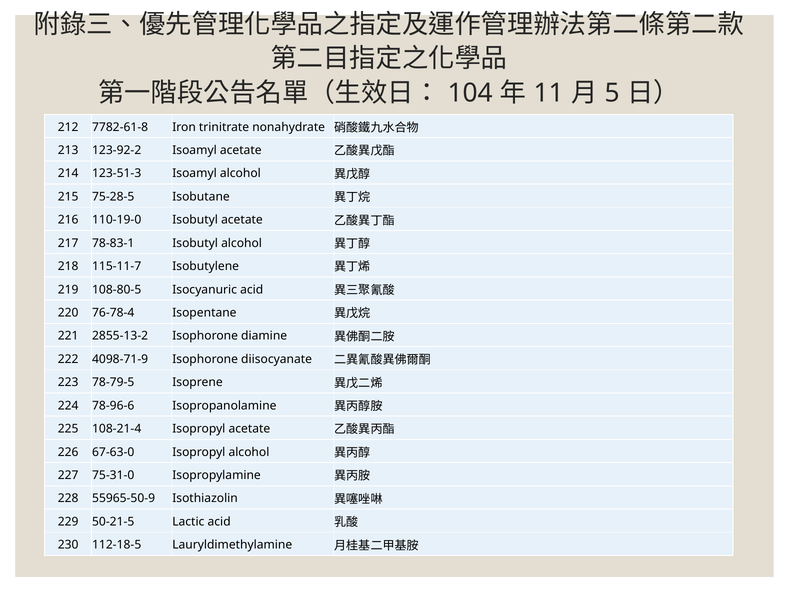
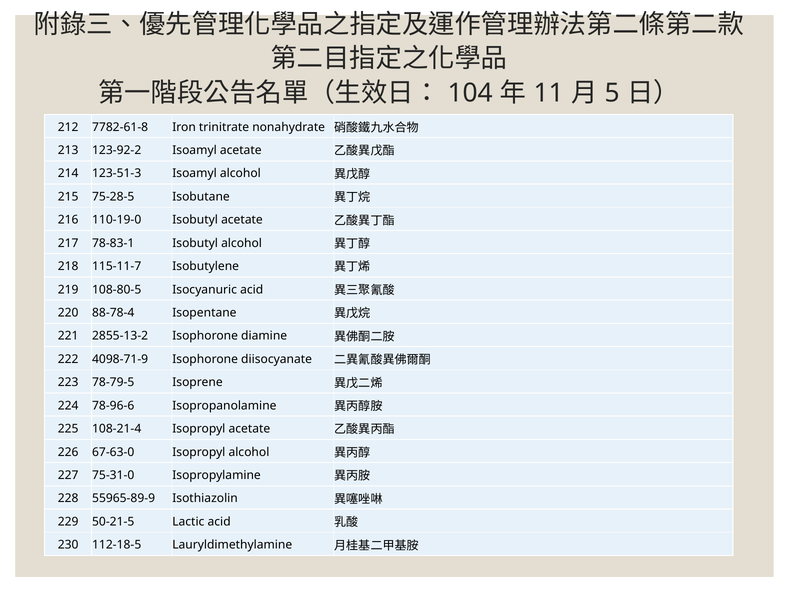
76-78-4: 76-78-4 -> 88-78-4 (113, 313)
55965-50-9: 55965-50-9 -> 55965-89-9 (124, 498)
